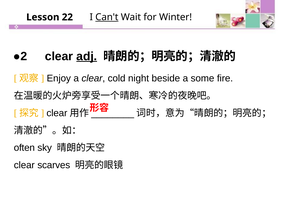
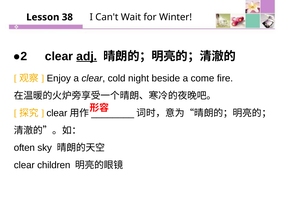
22: 22 -> 38 (67, 17)
Can't underline: present -> none (107, 17)
some: some -> come (203, 78)
scarves: scarves -> children (54, 165)
